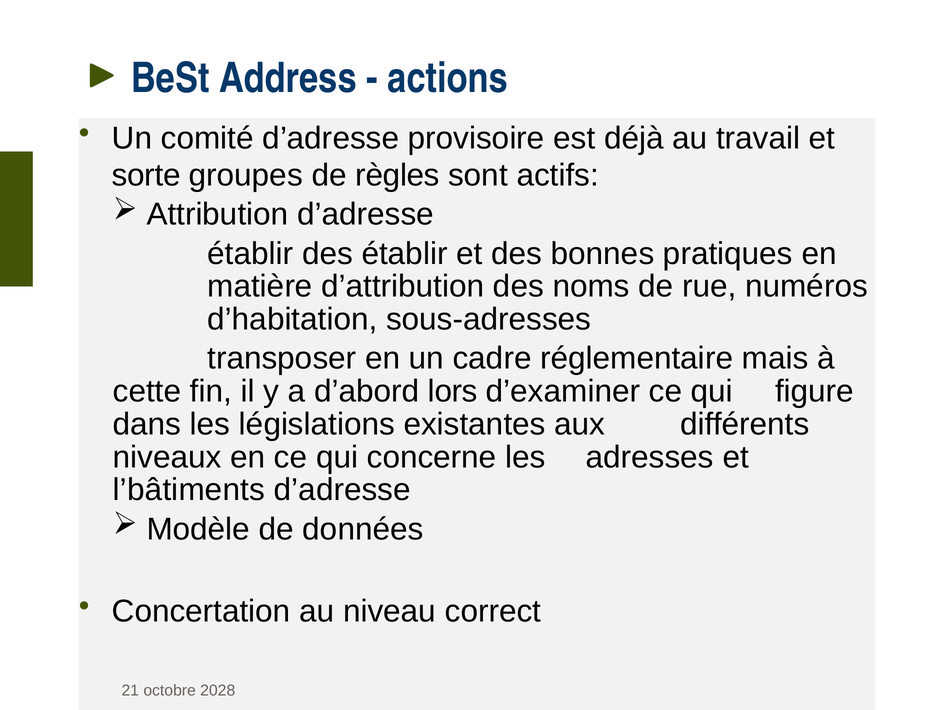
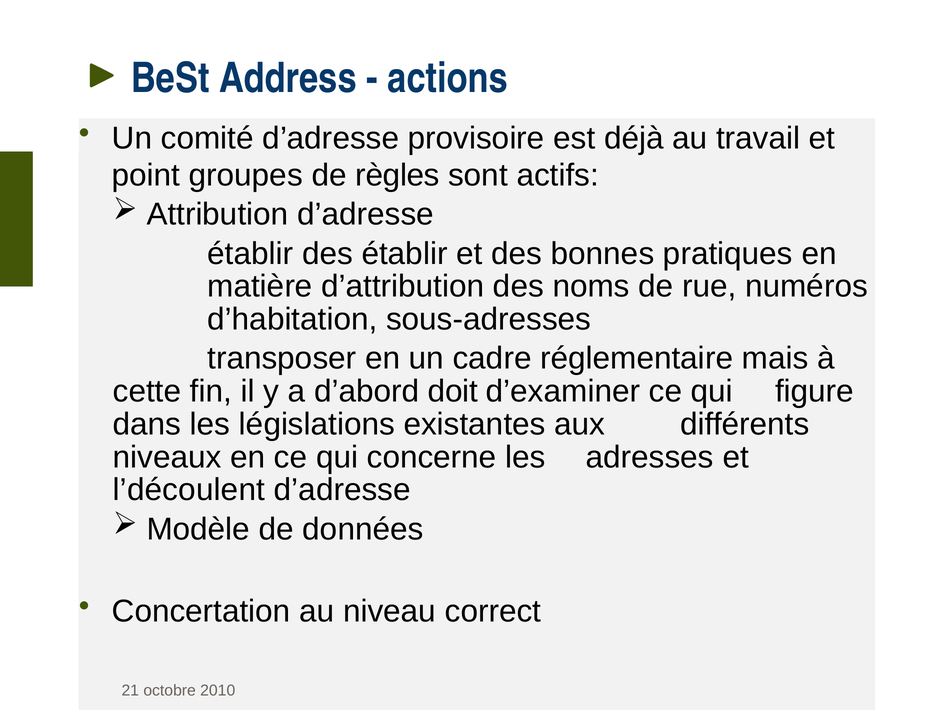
sorte: sorte -> point (146, 175)
lors: lors -> doit (453, 391)
l’bâtiments: l’bâtiments -> l’découlent (189, 490)
2028: 2028 -> 2010 (218, 690)
